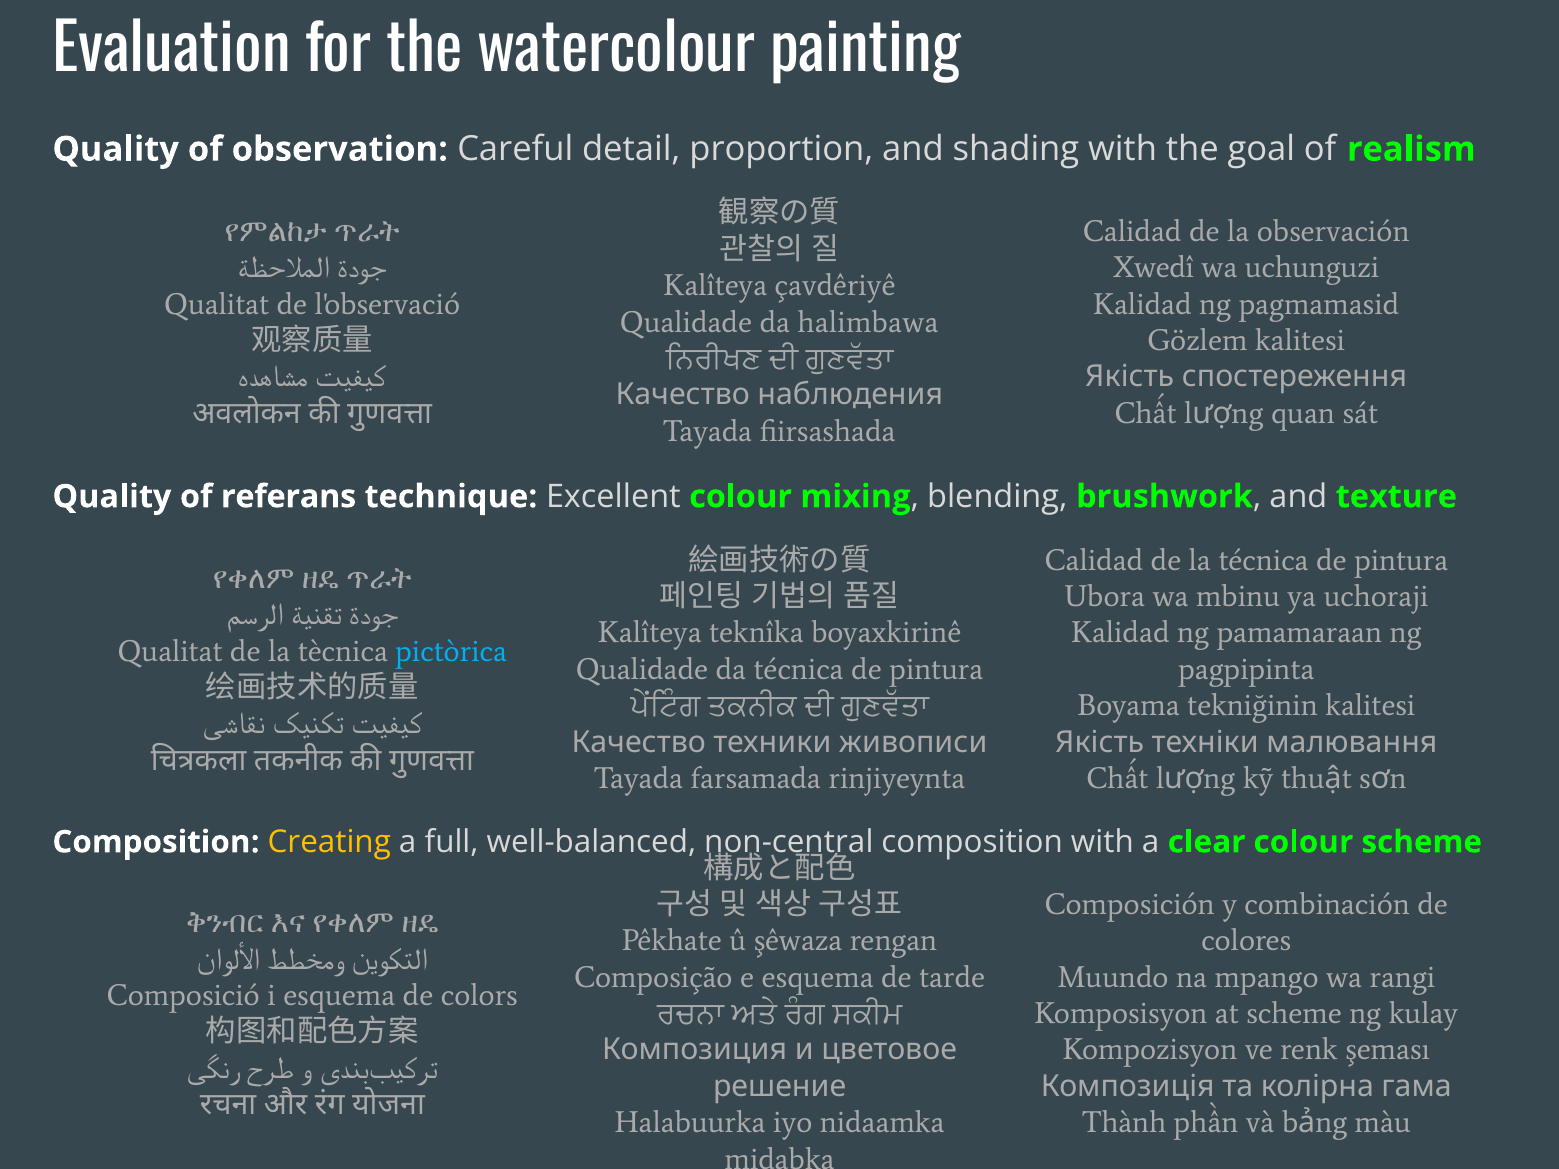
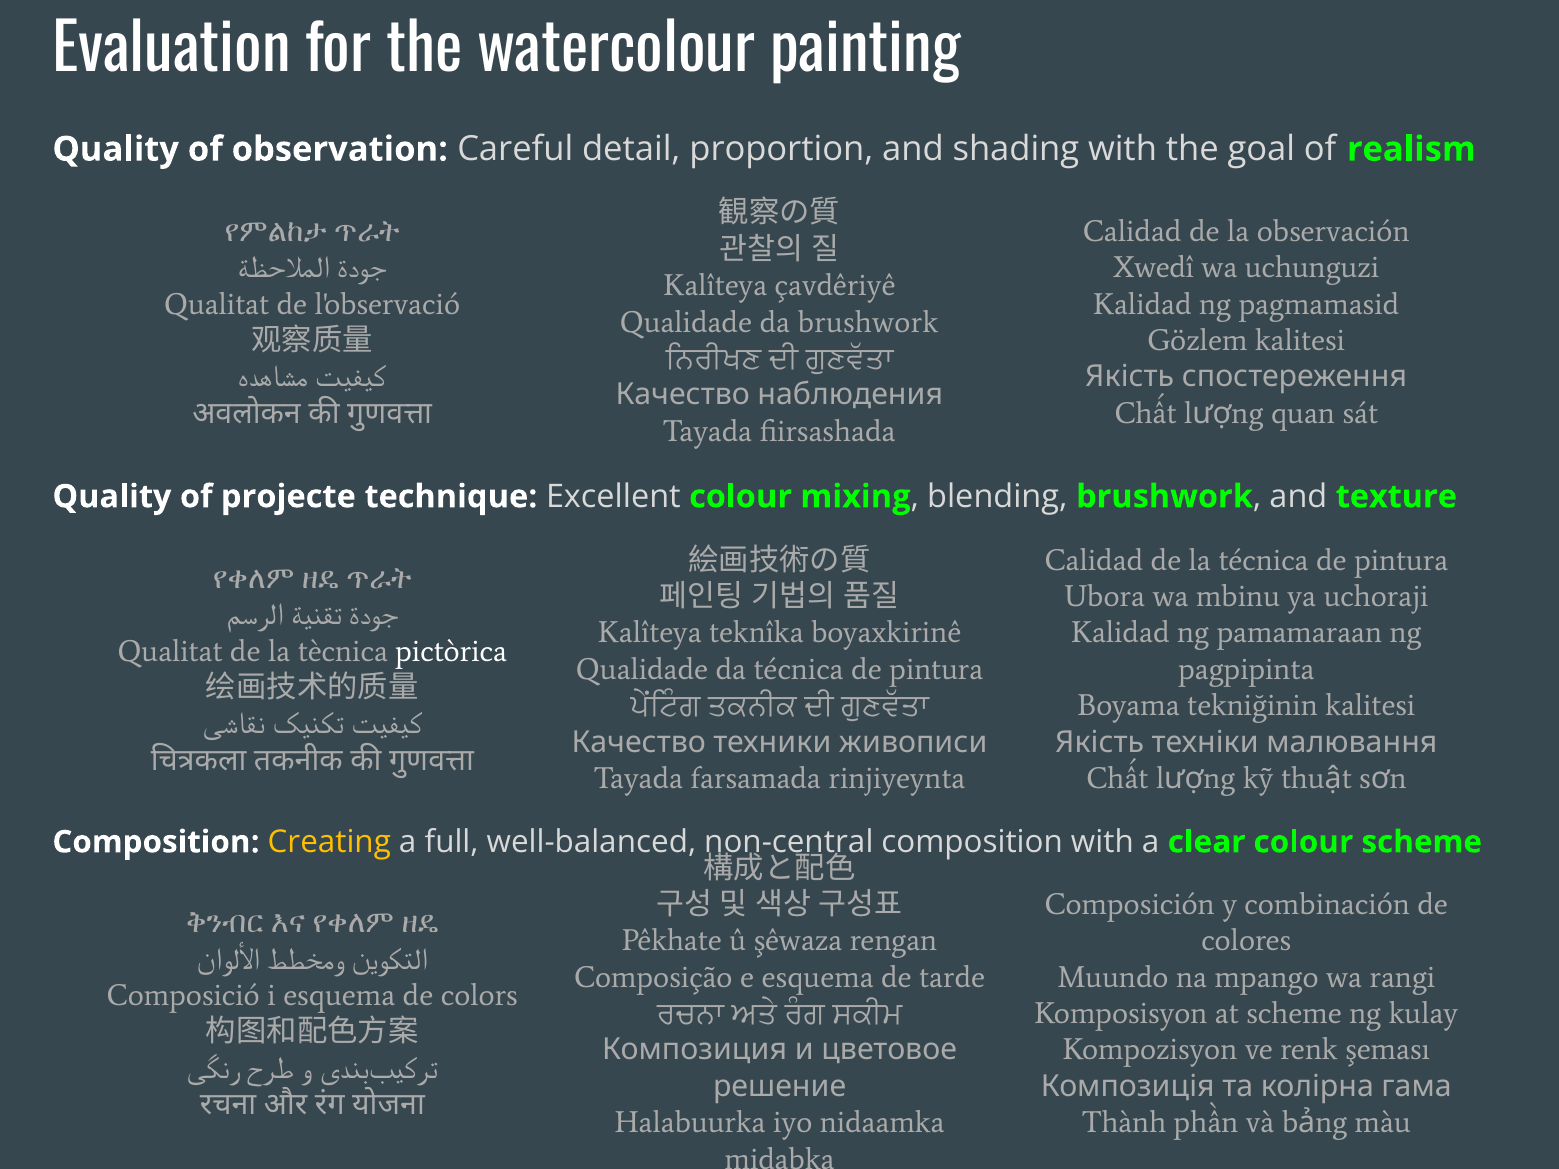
da halimbawa: halimbawa -> brushwork (868, 322)
referans: referans -> projecte (288, 497)
pictòrica colour: light blue -> white (451, 651)
